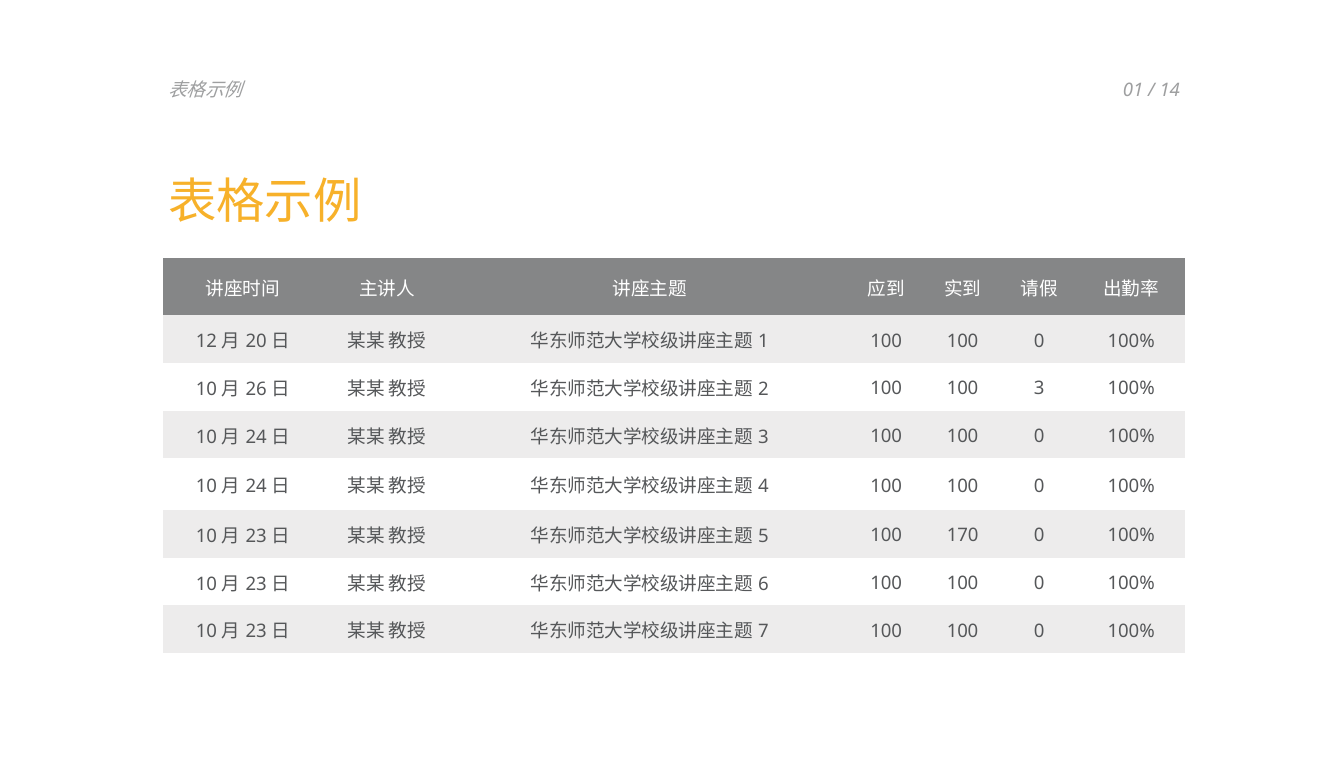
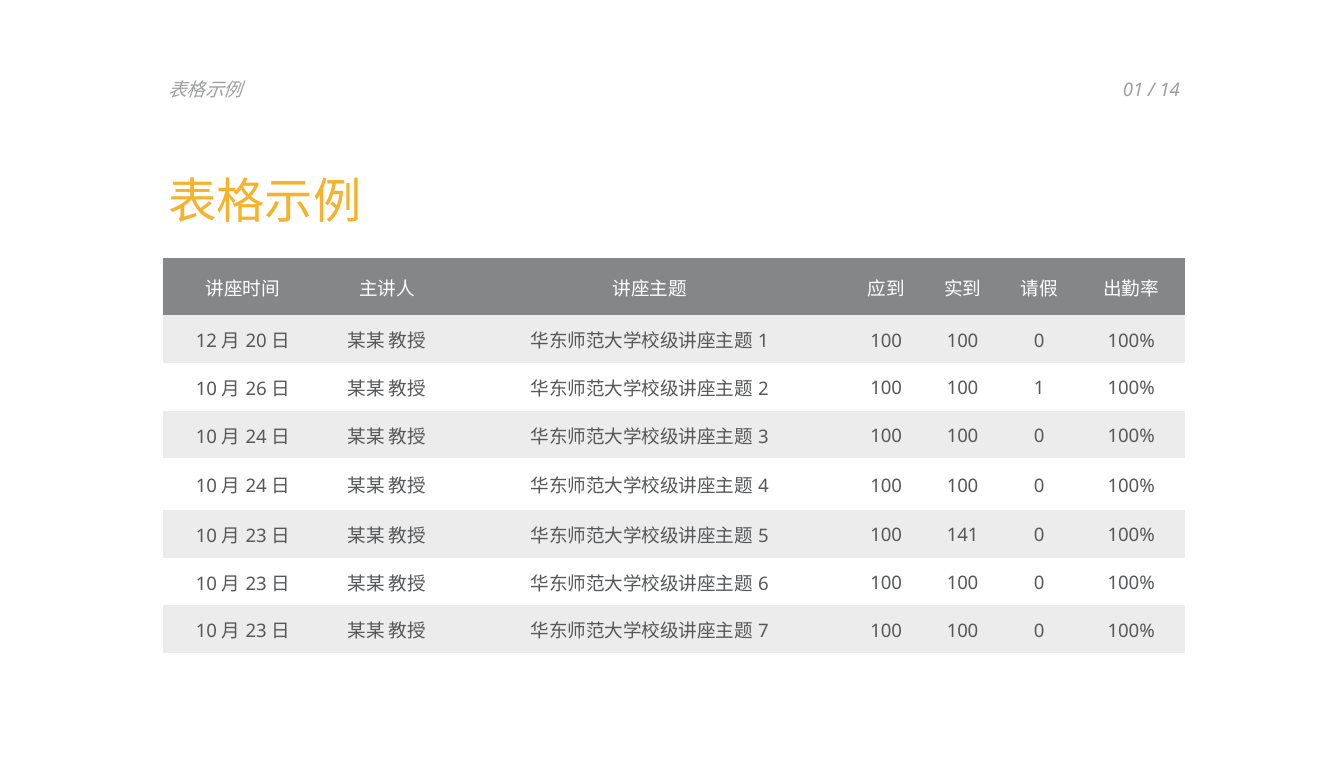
100 3: 3 -> 1 (1039, 388)
170: 170 -> 141 (963, 535)
